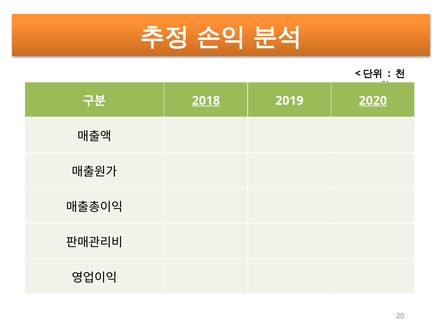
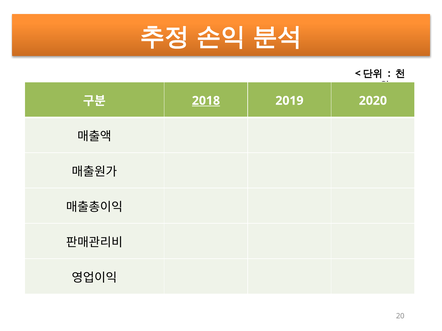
2020 underline: present -> none (373, 101)
